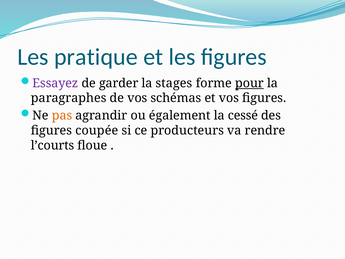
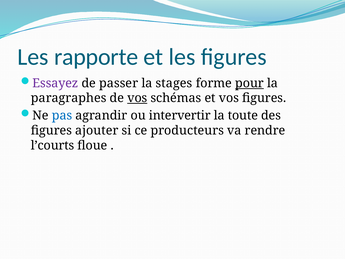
pratique: pratique -> rapporte (96, 57)
garder: garder -> passer (119, 83)
vos underline: none -> present (137, 98)
pas colour: orange -> blue (62, 115)
également: également -> intervertir (180, 115)
cessé: cessé -> toute (243, 115)
coupée: coupée -> ajouter (97, 130)
